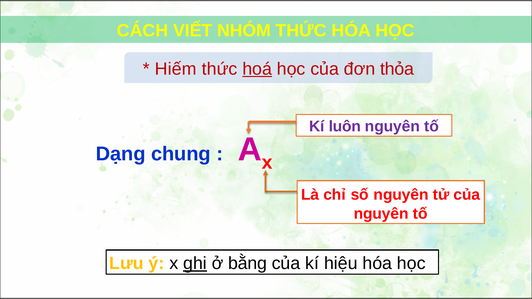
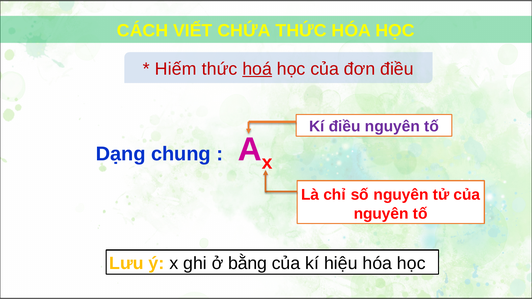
NHÓM: NHÓM -> CHỨA (244, 31)
đơn thỏa: thỏa -> điều (397, 69)
Kí luôn: luôn -> điều (345, 127)
ghi underline: present -> none (195, 264)
